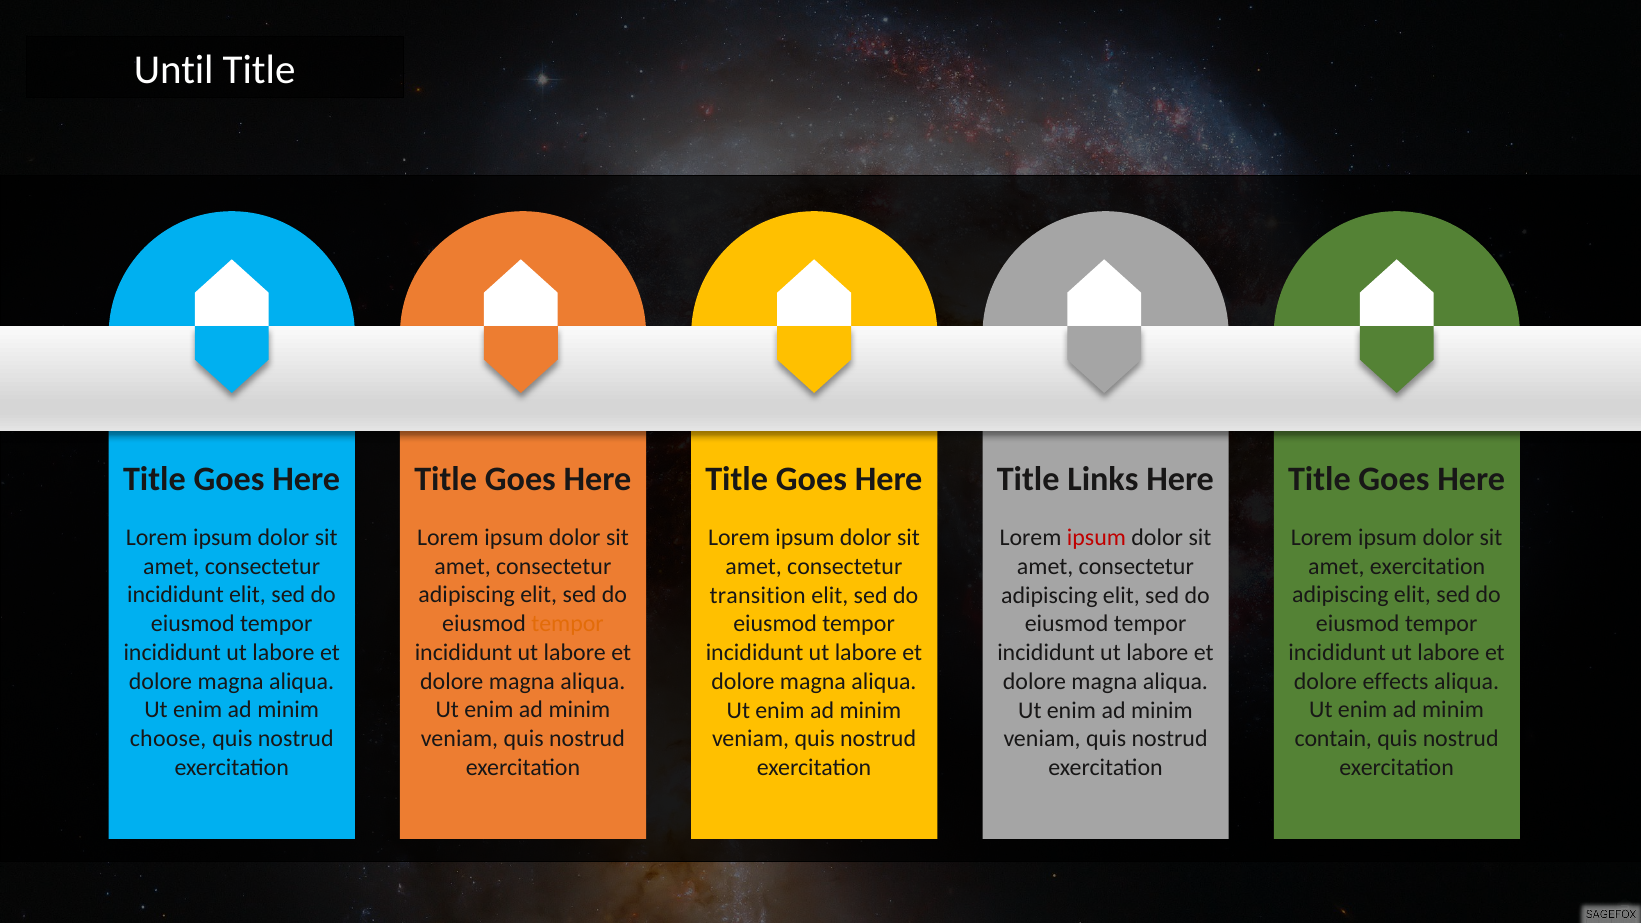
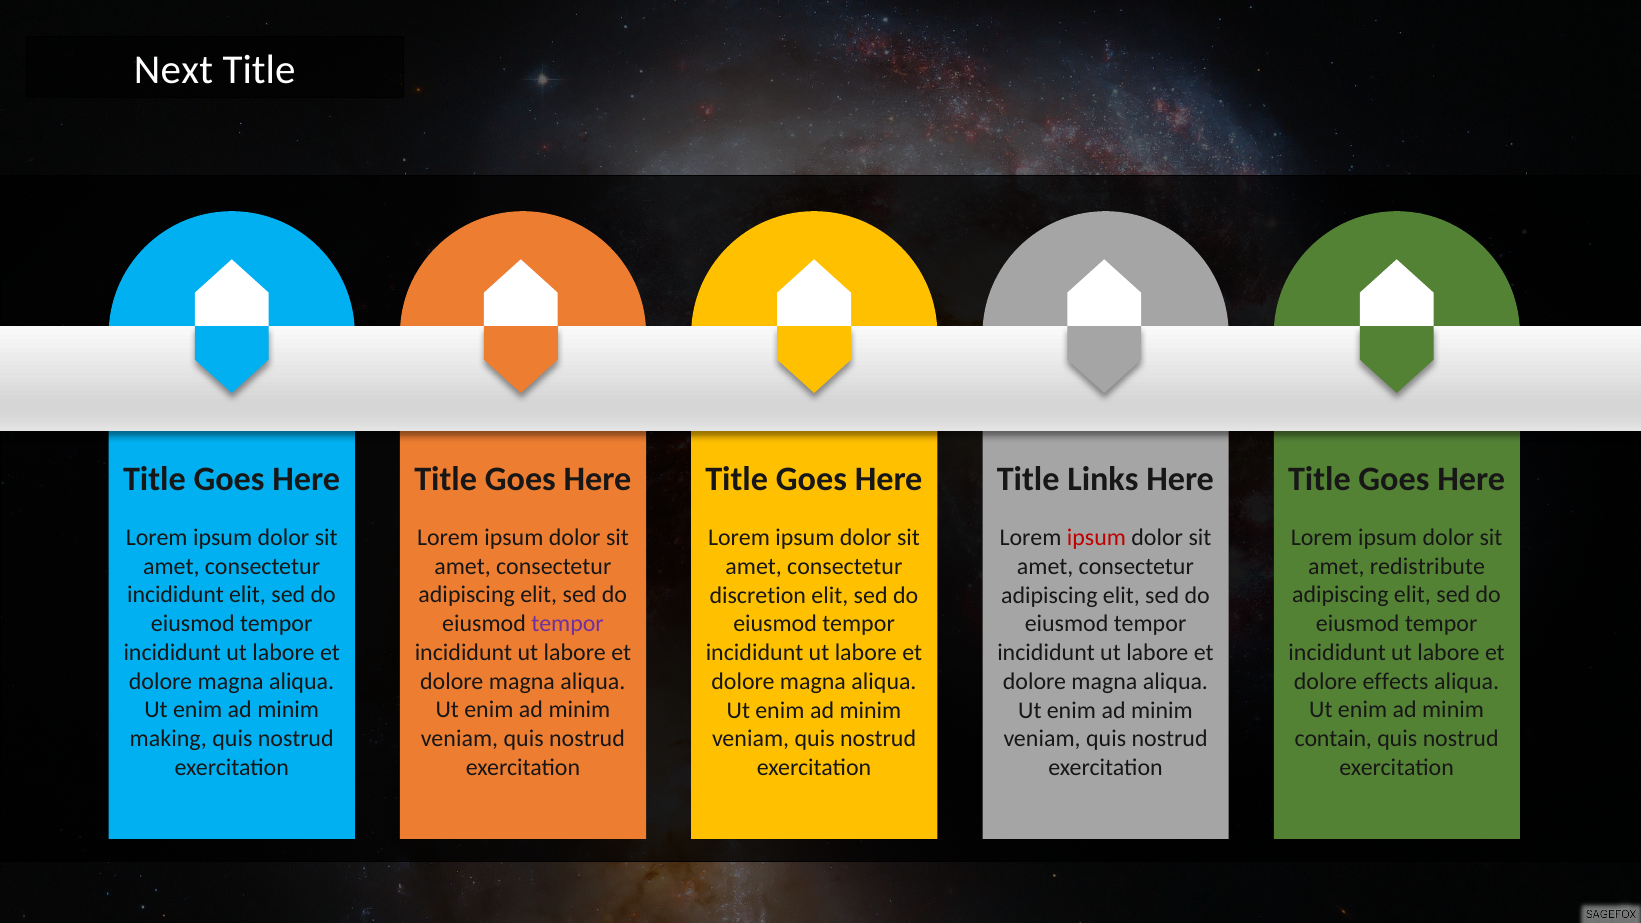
Until: Until -> Next (173, 70)
amet exercitation: exercitation -> redistribute (1427, 566)
transition: transition -> discretion (758, 595)
tempor colour: orange -> purple (568, 624)
choose: choose -> making (168, 739)
